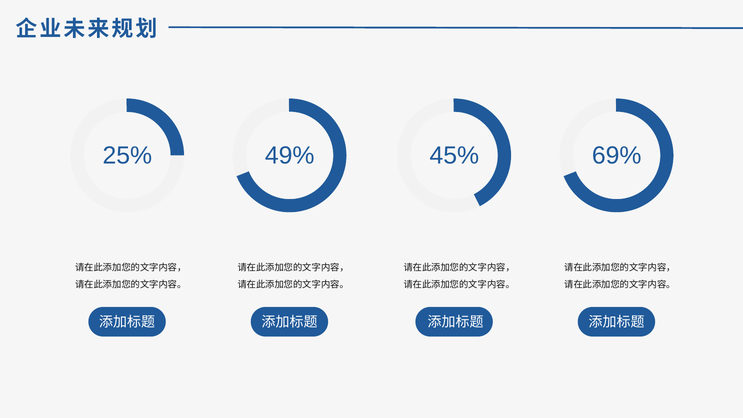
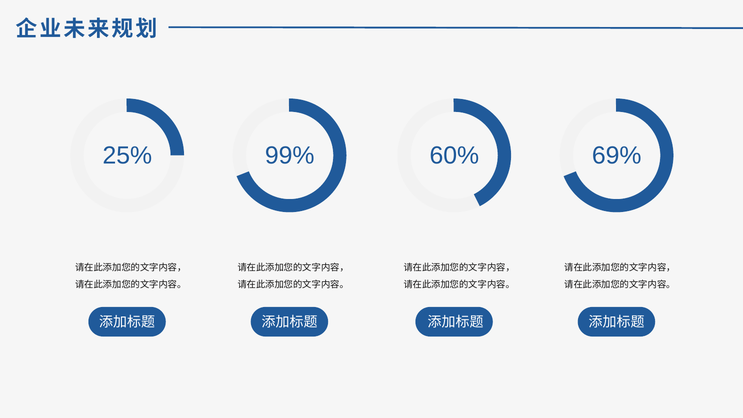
49%: 49% -> 99% (290, 156)
45%: 45% -> 60% (454, 156)
